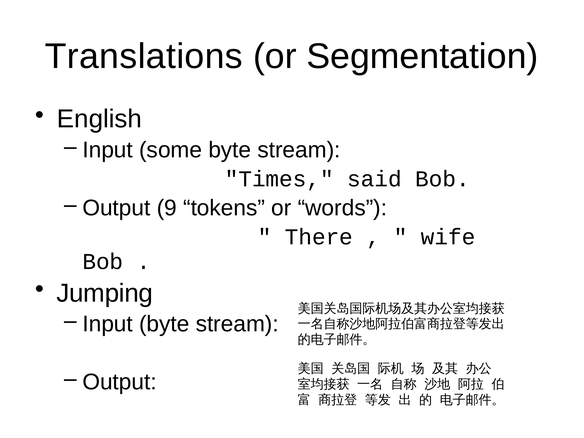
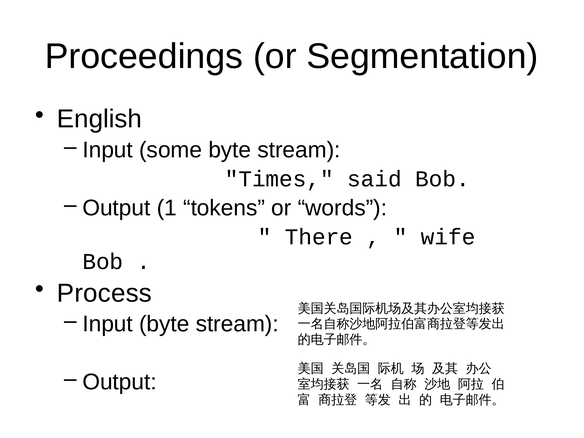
Translations: Translations -> Proceedings (144, 57)
9: 9 -> 1 (167, 208)
Jumping: Jumping -> Process (104, 293)
